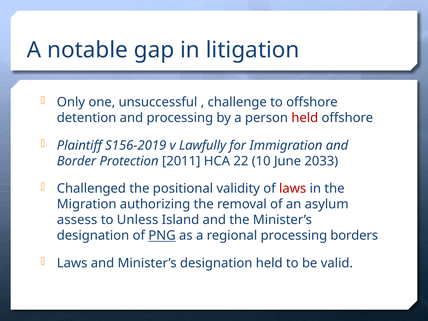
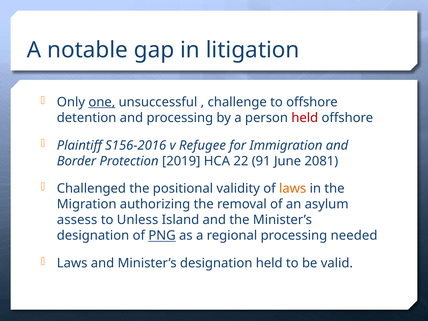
one underline: none -> present (102, 102)
S156-2019: S156-2019 -> S156-2016 (136, 145)
Lawfully: Lawfully -> Refugee (203, 145)
2011: 2011 -> 2019 (181, 161)
10: 10 -> 91 (261, 161)
2033: 2033 -> 2081 (321, 161)
laws colour: red -> orange (293, 189)
borders: borders -> needed (354, 236)
